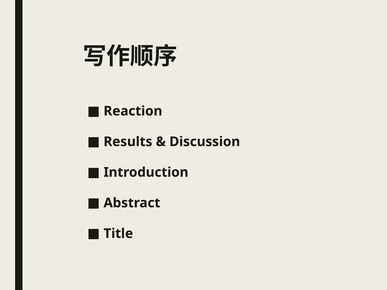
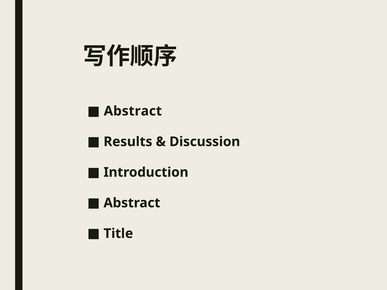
Reaction: Reaction -> Abstract (133, 111)
